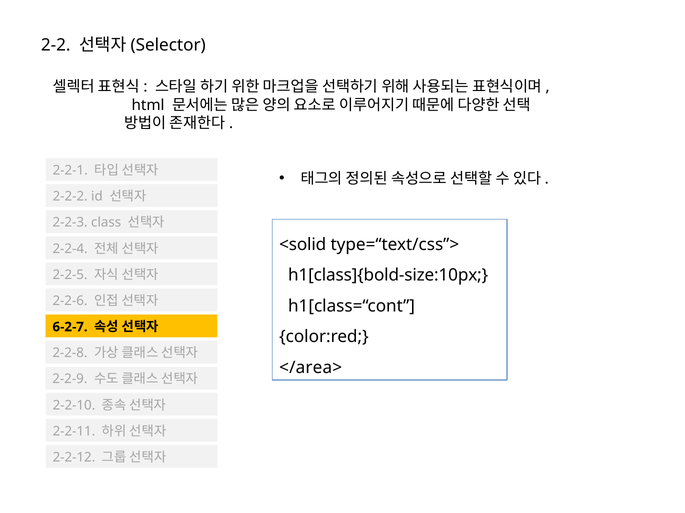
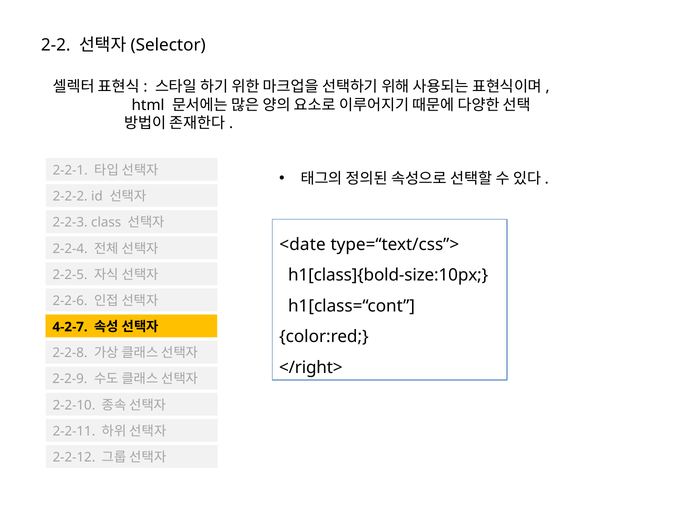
<solid: <solid -> <date (303, 245)
6-2-7: 6-2-7 -> 4-2-7 (70, 327)
</area>: </area> -> </right> (311, 368)
